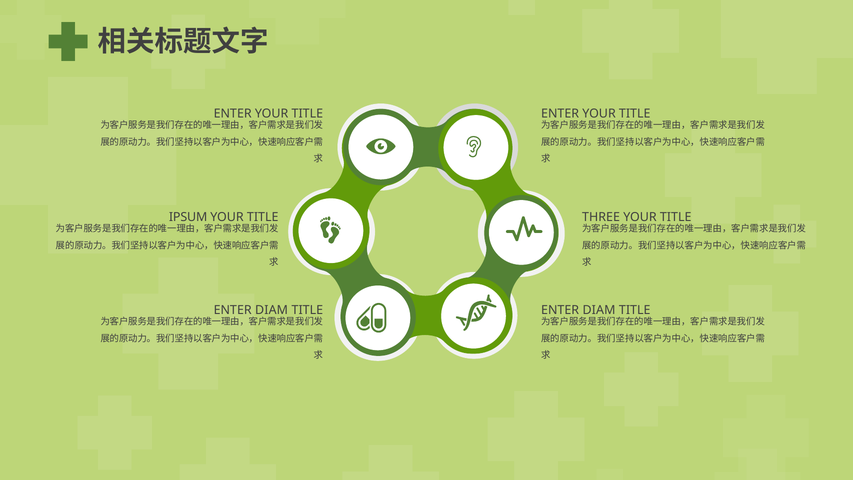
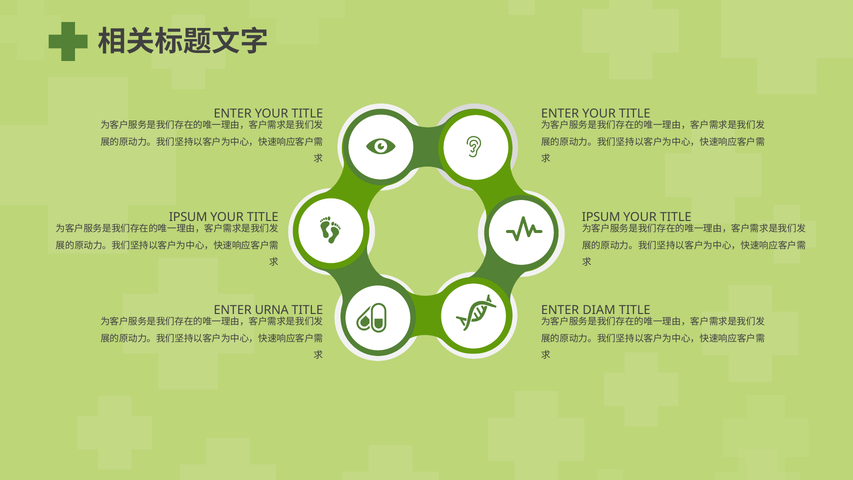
THREE: THREE -> IPSUM (601, 217)
DIAM: DIAM -> URNA (272, 310)
